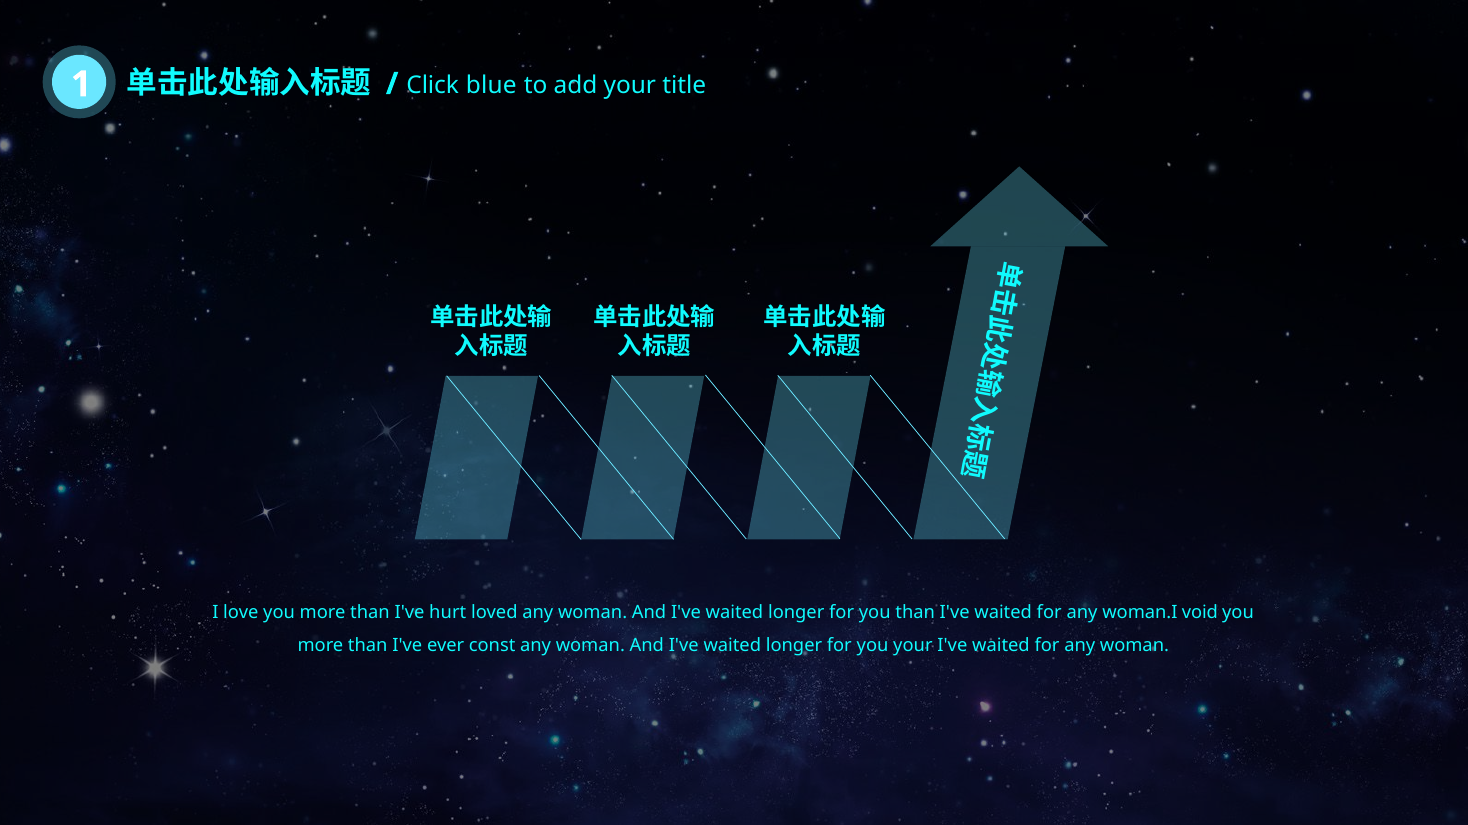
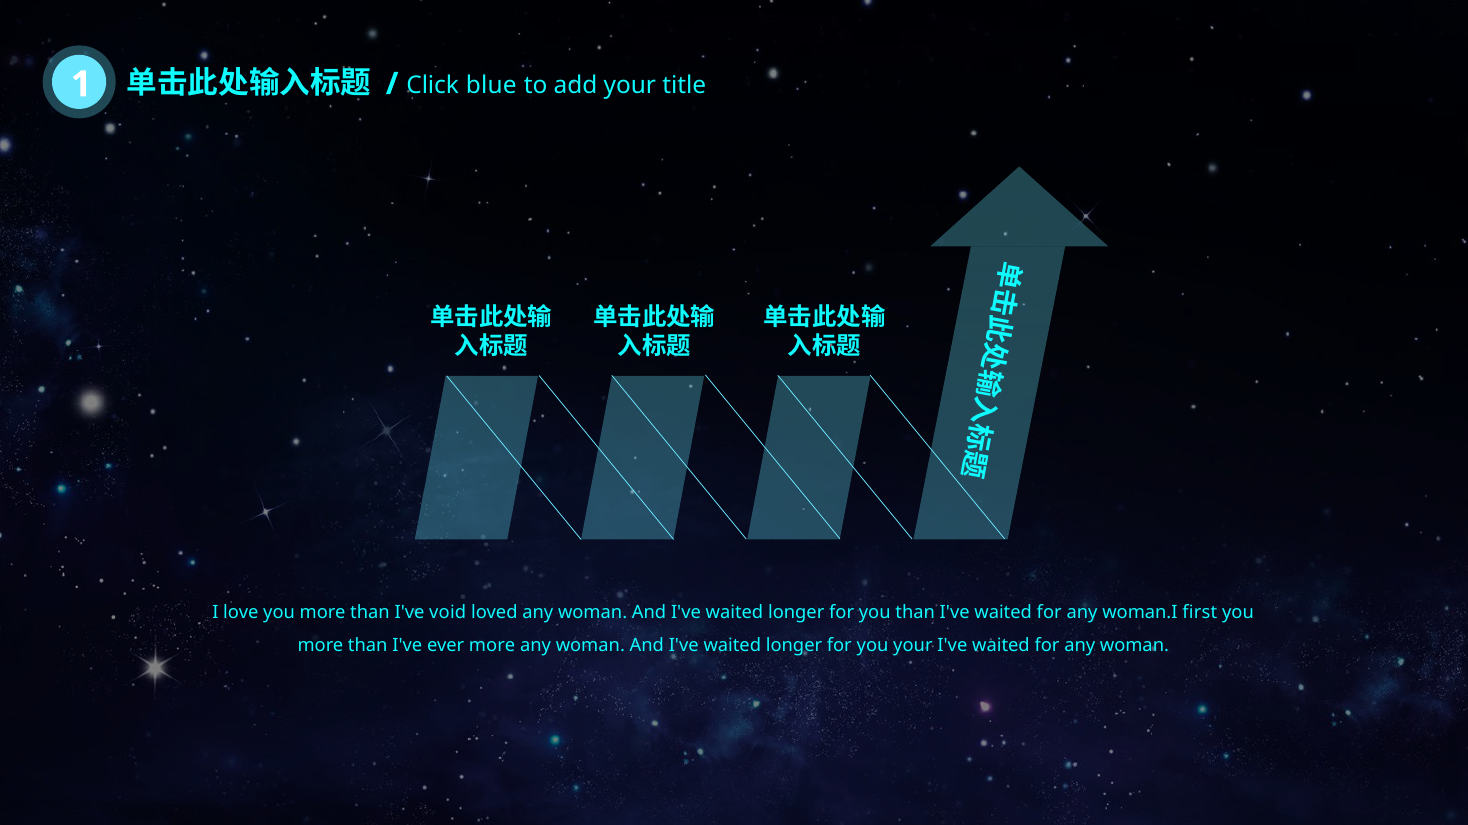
hurt: hurt -> void (448, 613)
void: void -> first (1200, 613)
ever const: const -> more (492, 646)
